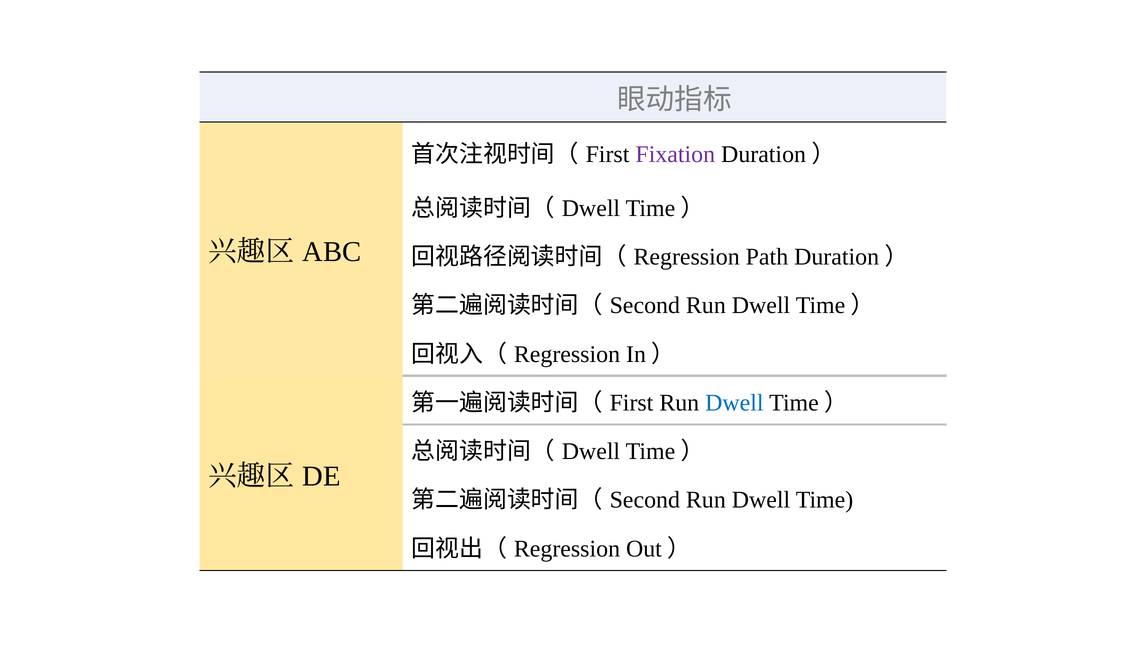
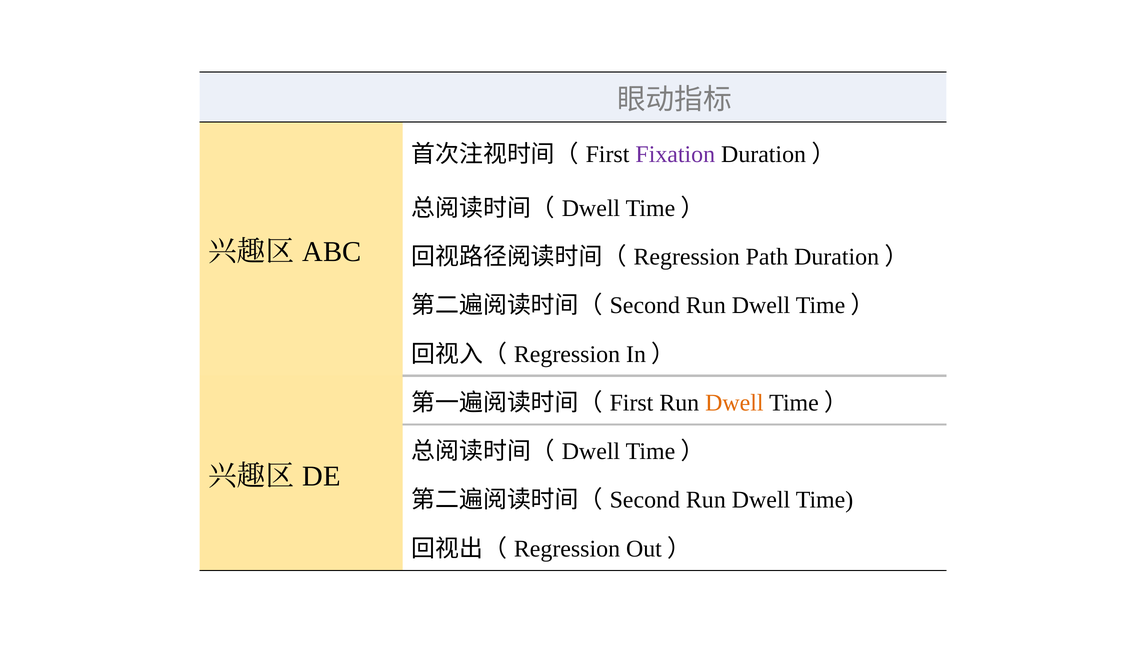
Dwell colour: blue -> orange (734, 403)
